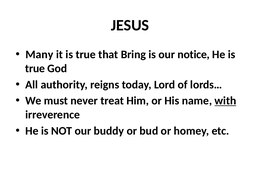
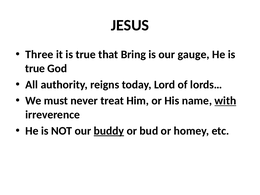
Many: Many -> Three (39, 55)
notice: notice -> gauge (194, 55)
buddy underline: none -> present (109, 131)
